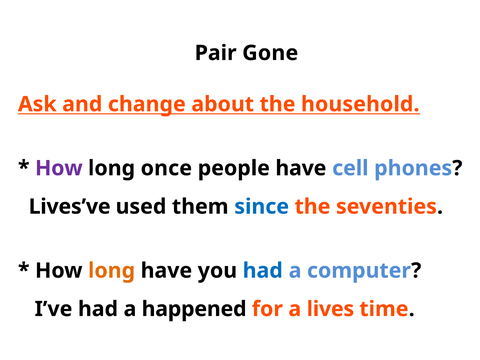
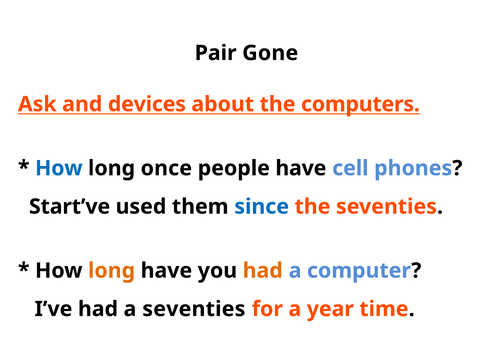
change: change -> devices (147, 104)
household: household -> computers (360, 104)
How colour: purple -> blue (59, 168)
Lives’ve: Lives’ve -> Start’ve (70, 207)
had colour: blue -> orange (263, 271)
a happened: happened -> seventies (194, 309)
lives: lives -> year (330, 309)
